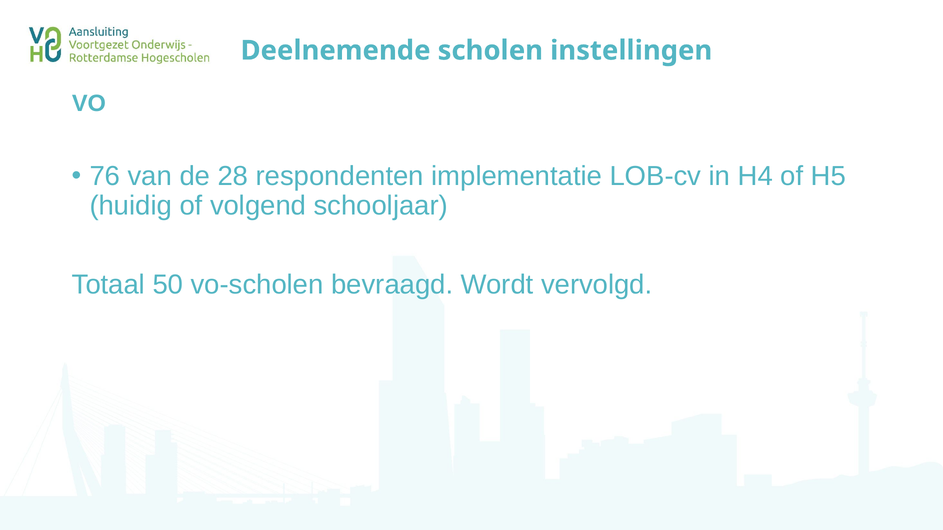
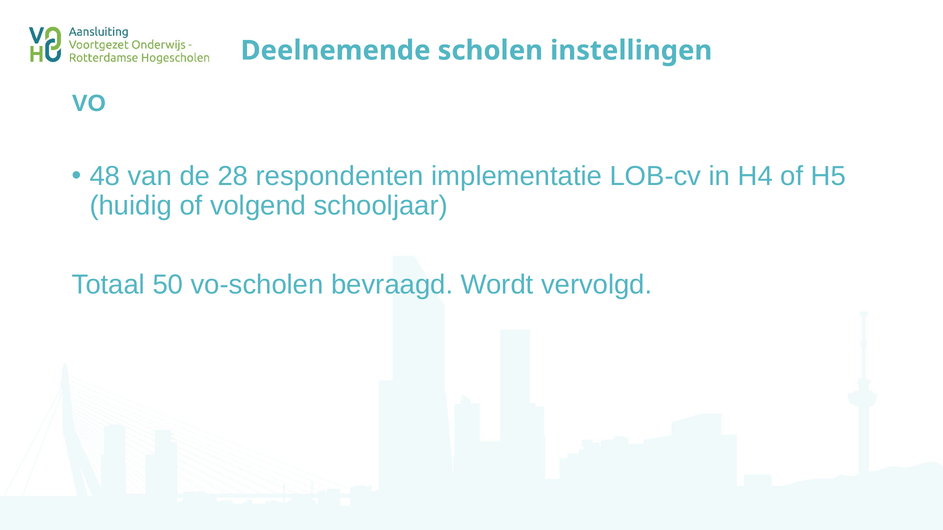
76: 76 -> 48 (105, 176)
